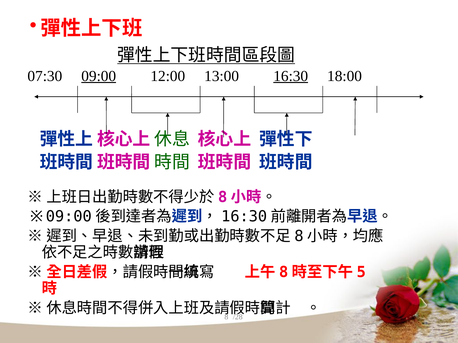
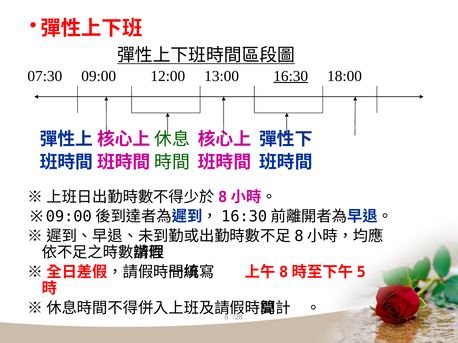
09:00 underline: present -> none (99, 76)
